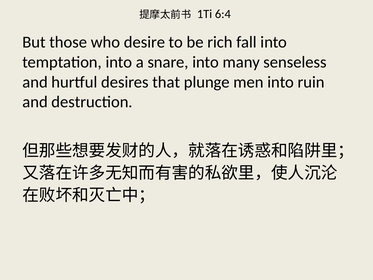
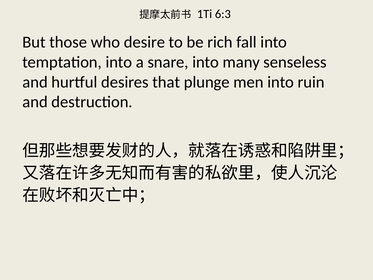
6:4: 6:4 -> 6:3 (223, 14)
